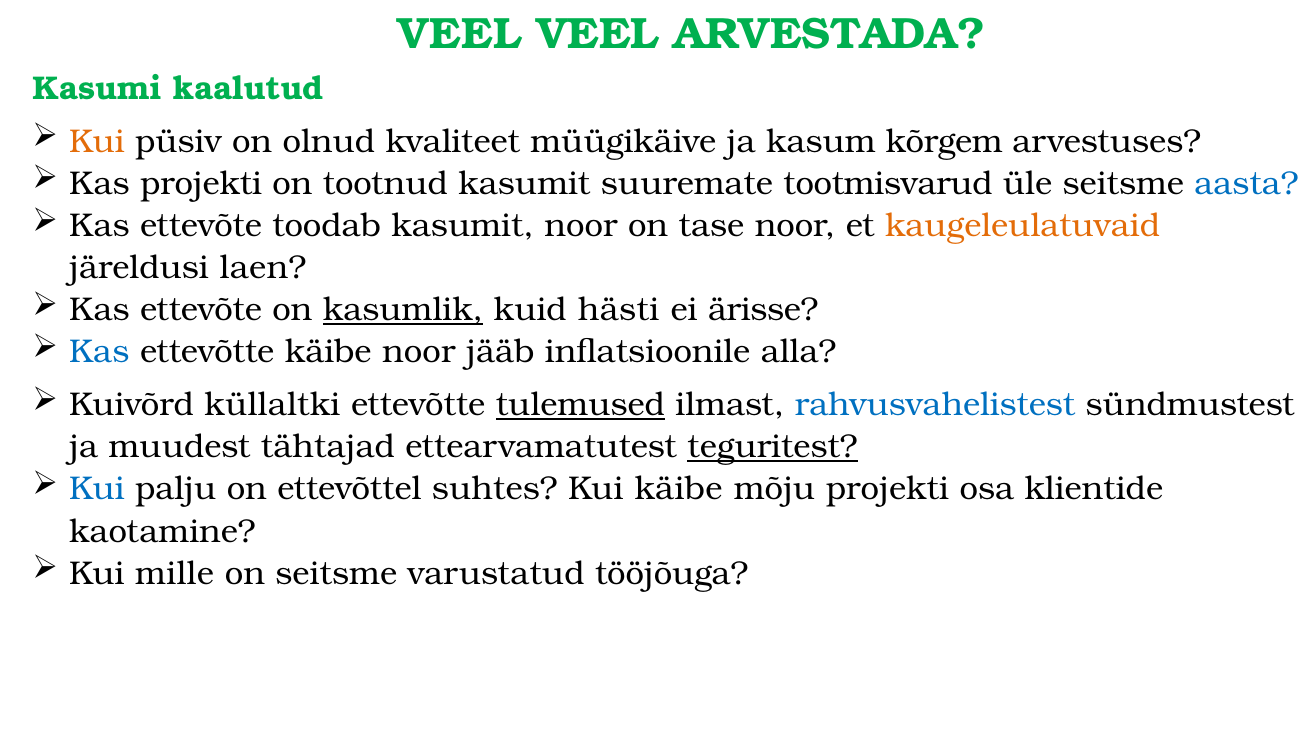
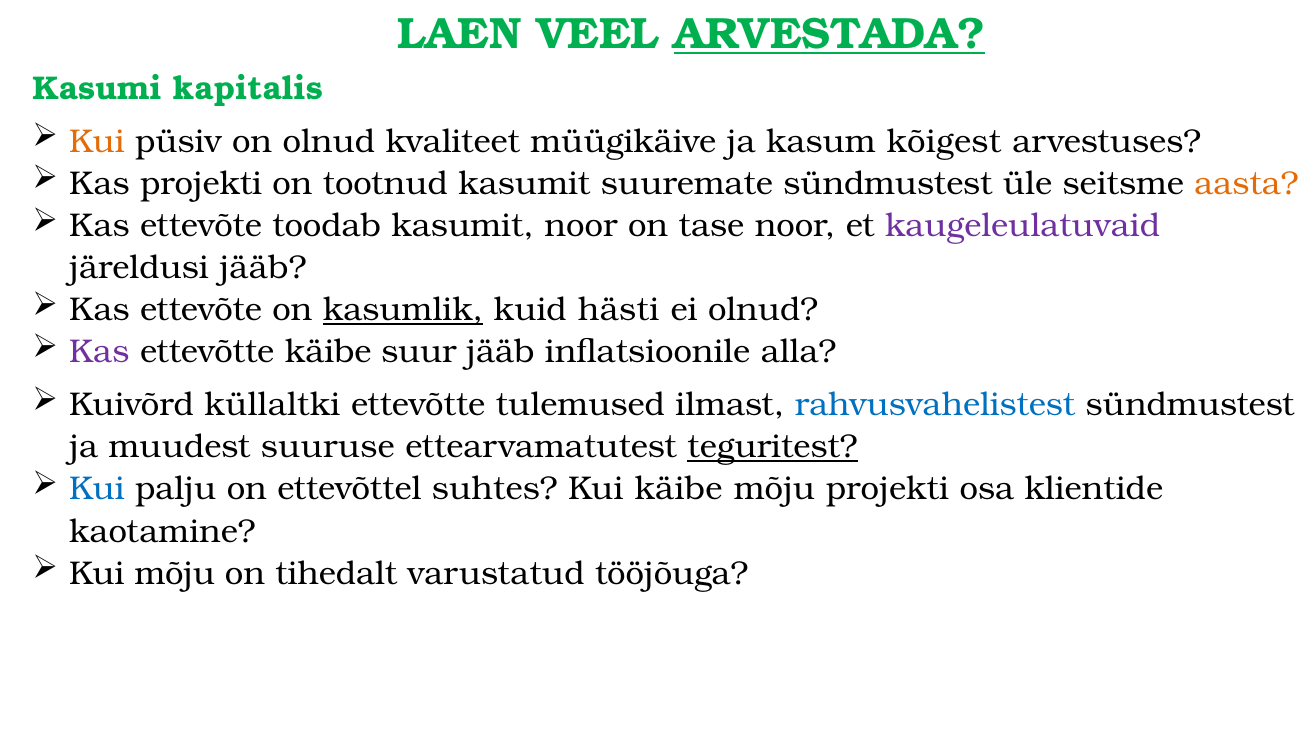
VEEL: VEEL -> LAEN (460, 34)
ARVESTADA underline: none -> present (830, 34)
kaalutud: kaalutud -> kapitalis (248, 88)
kõrgem: kõrgem -> kõigest (944, 141)
suuremate tootmisvarud: tootmisvarud -> sündmustest (888, 183)
aasta colour: blue -> orange (1247, 183)
kaugeleulatuvaid colour: orange -> purple (1023, 226)
järeldusi laen: laen -> jääb (263, 268)
ei ärisse: ärisse -> olnud (763, 310)
Kas colour: blue -> purple (99, 352)
käibe noor: noor -> suur (419, 352)
tulemused underline: present -> none (580, 405)
tähtajad: tähtajad -> suuruse (328, 447)
Kui mille: mille -> mõju (175, 573)
on seitsme: seitsme -> tihedalt (336, 573)
